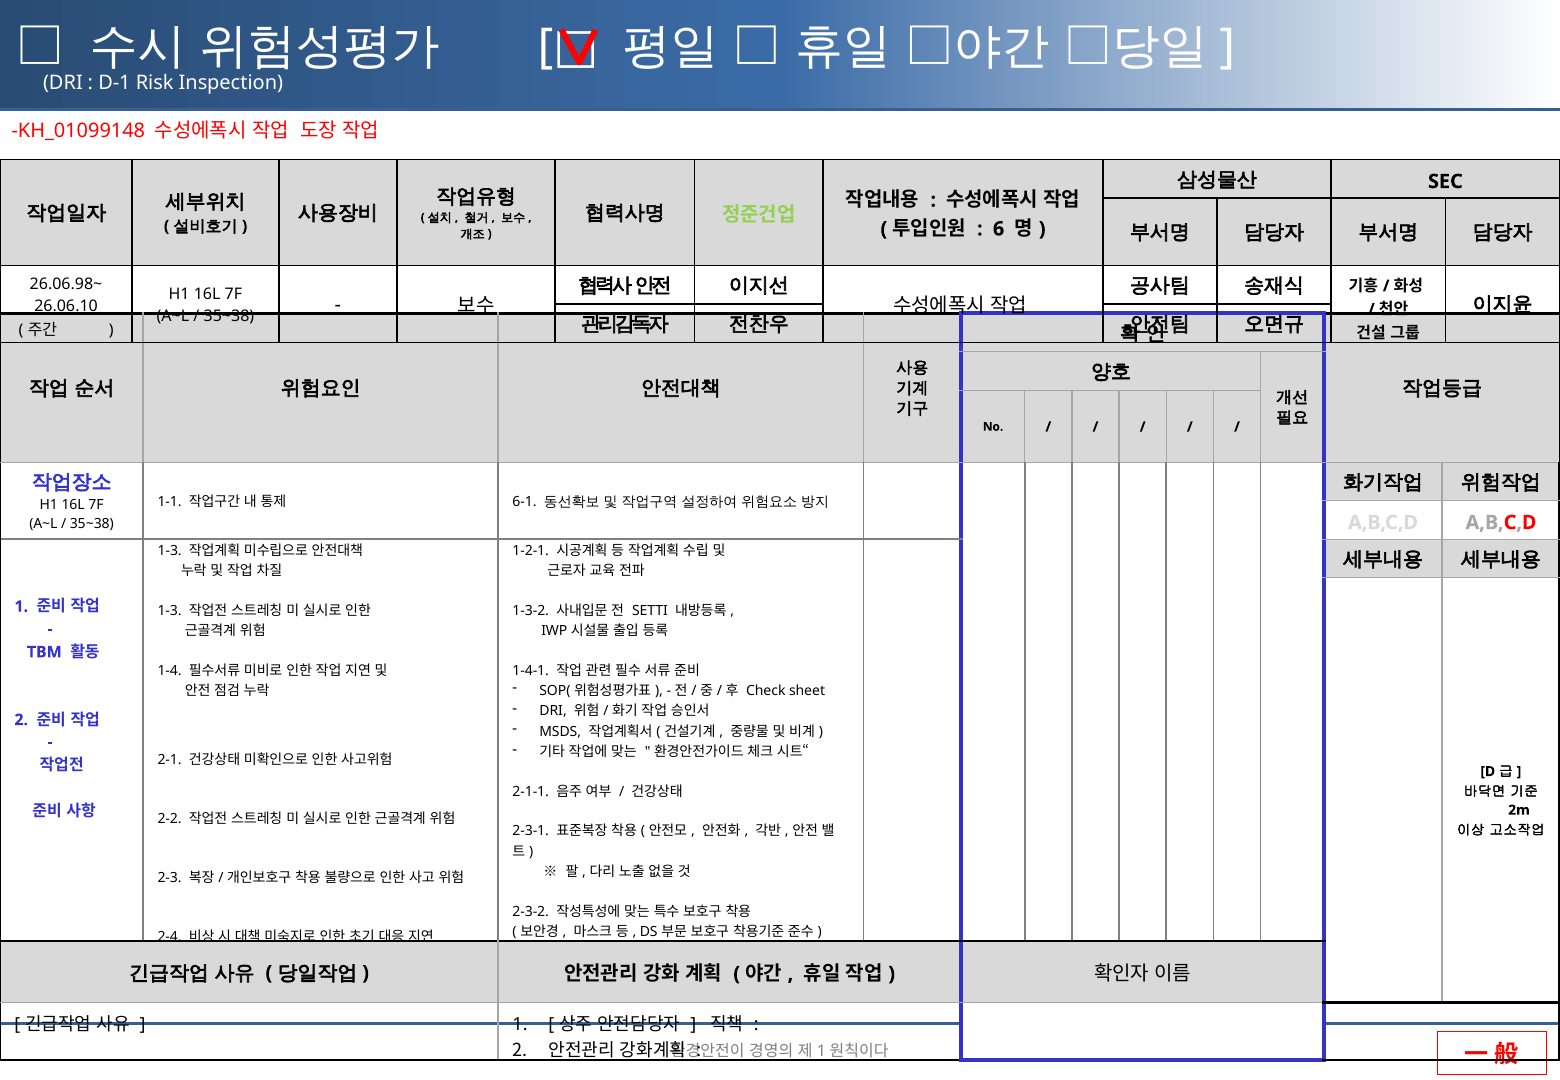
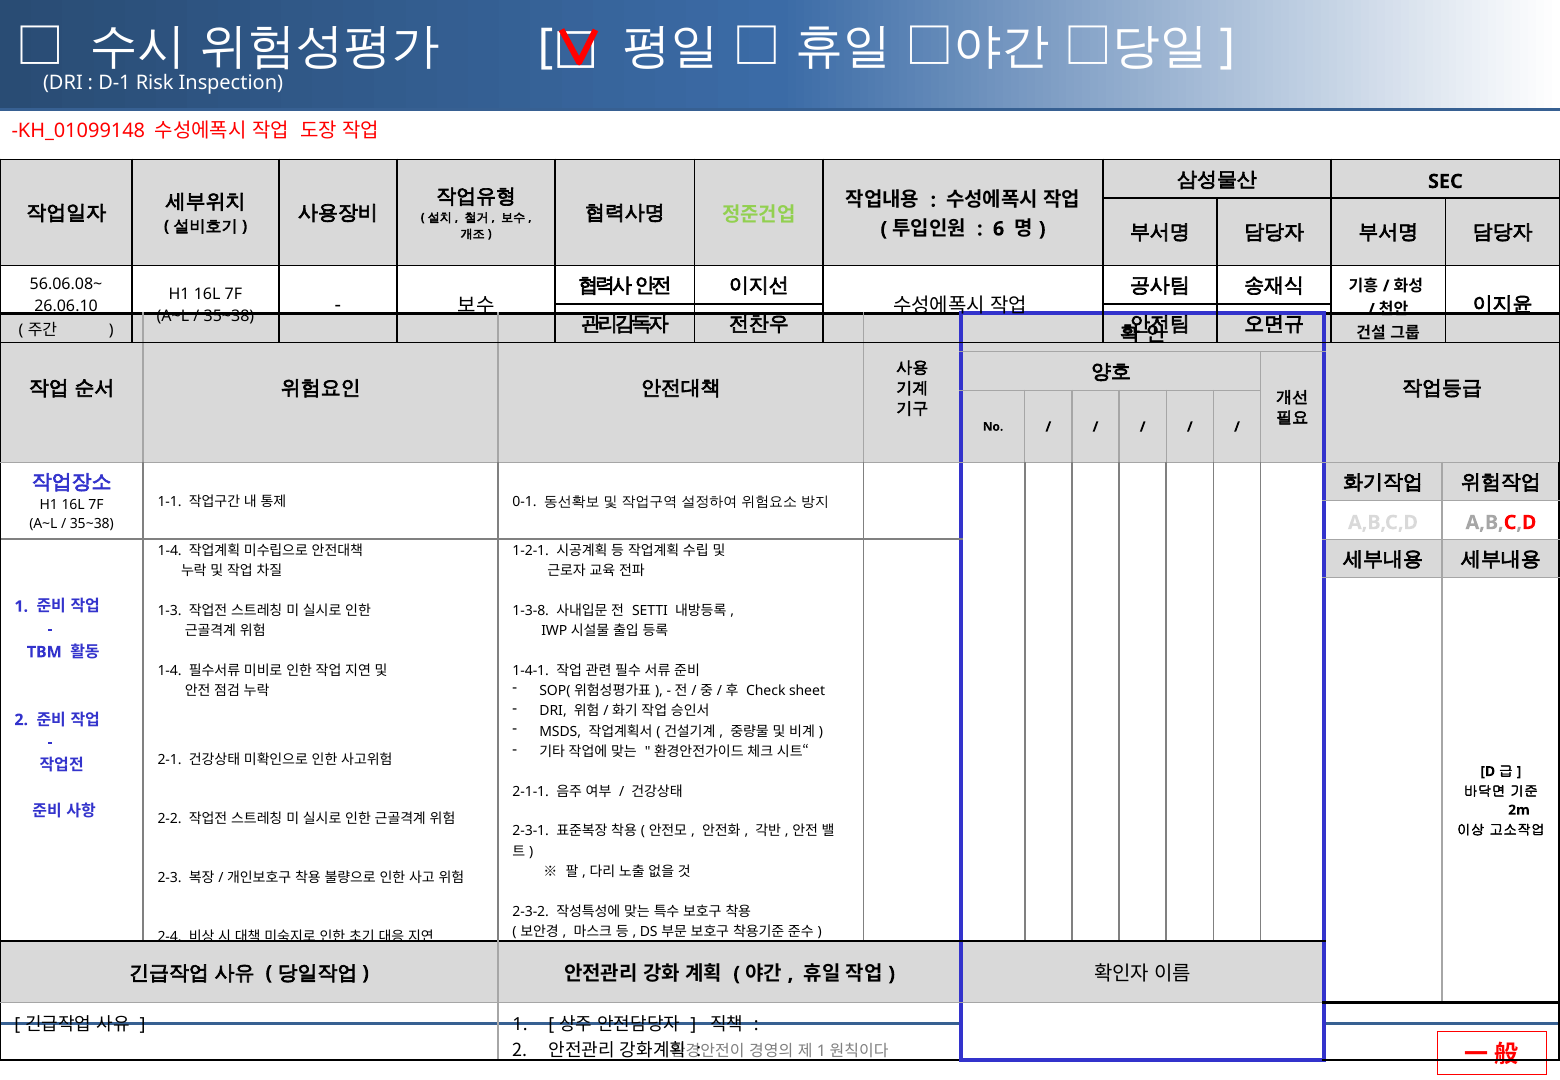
26.06.98~: 26.06.98~ -> 56.06.08~ (66, 285)
6-1: 6-1 -> 0-1 (525, 501)
1-3: 1-3 -> 1-4 (170, 551)
1-3-2: 1-3-2 -> 1-3-8 (531, 611)
